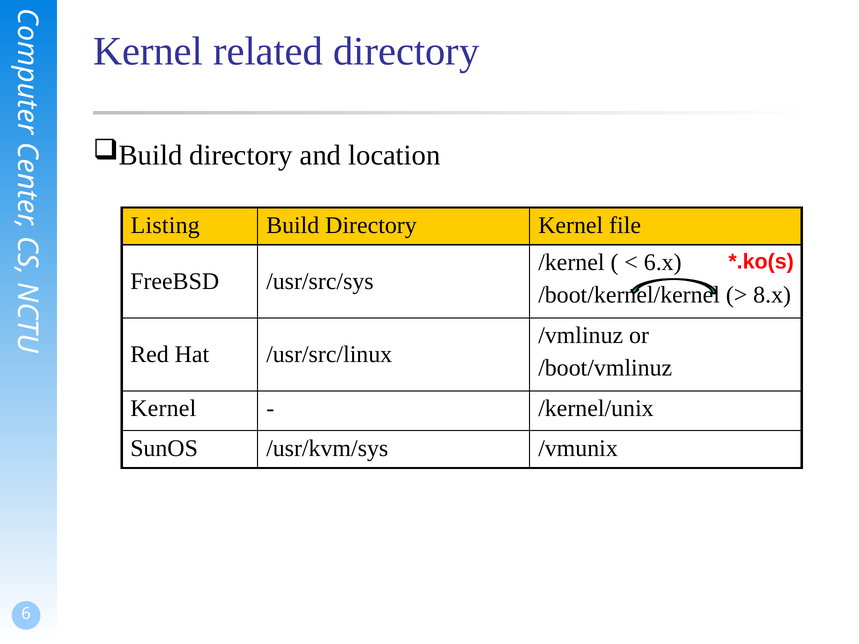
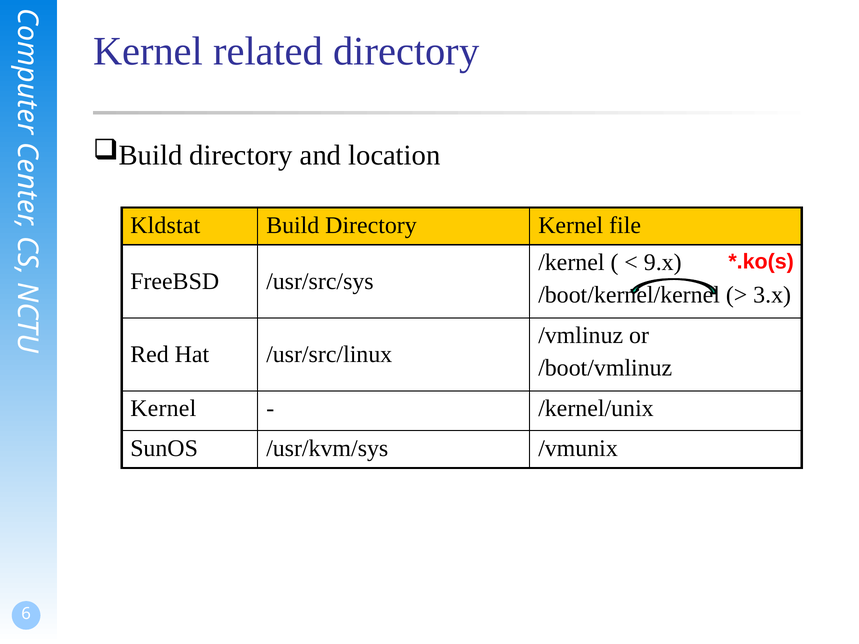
Listing: Listing -> Kldstat (165, 225)
6.x: 6.x -> 9.x (663, 263)
8.x: 8.x -> 3.x (772, 295)
